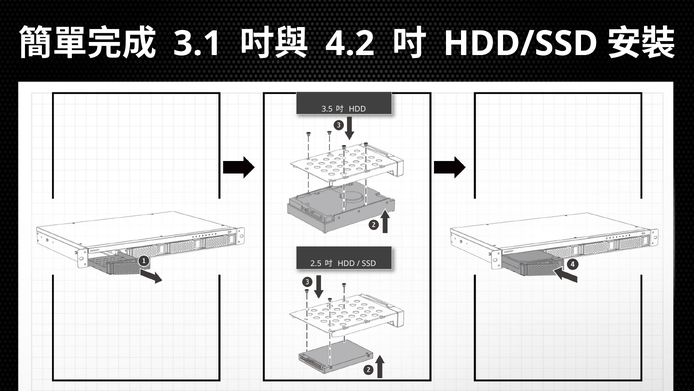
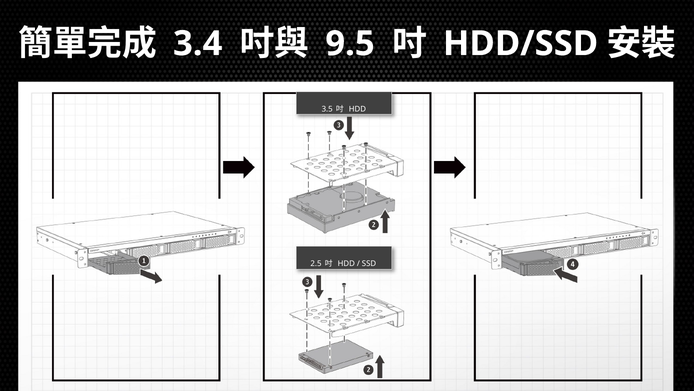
3.1: 3.1 -> 3.4 (198, 44)
4.2: 4.2 -> 9.5 (350, 44)
